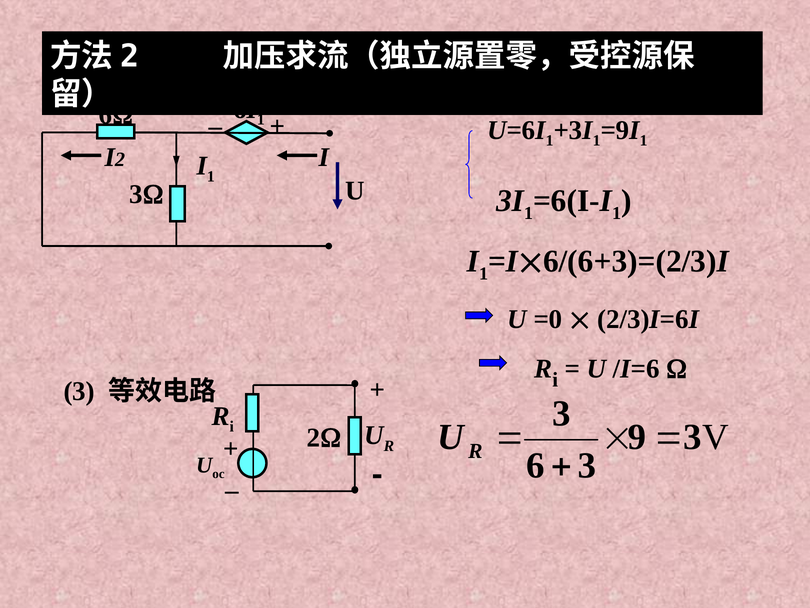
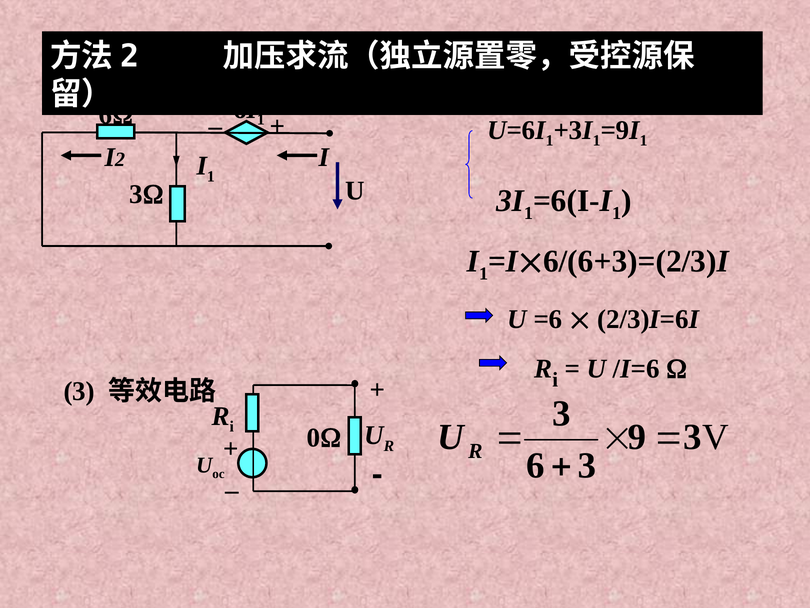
=0: =0 -> =6 (548, 319)
2: 2 -> 0 (314, 437)
